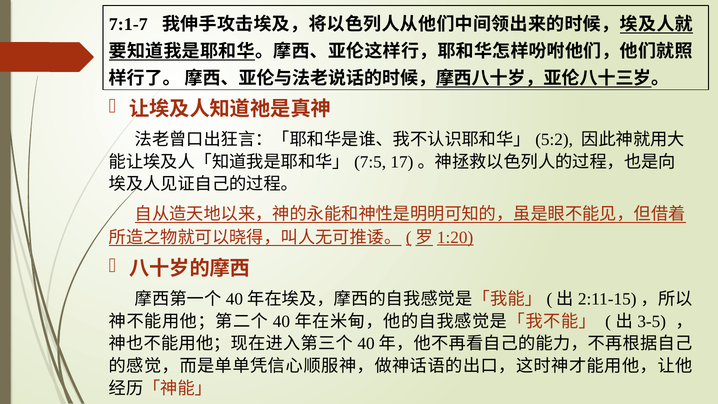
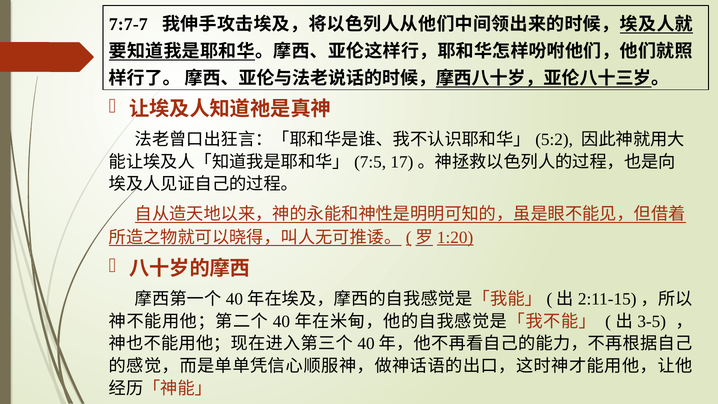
7:1-7: 7:1-7 -> 7:7-7 (128, 24)
